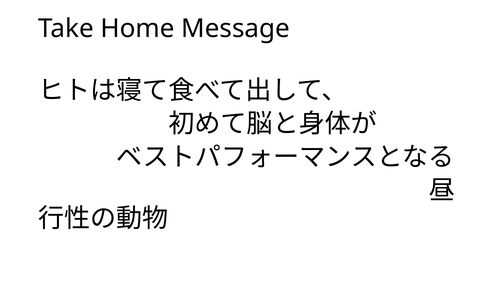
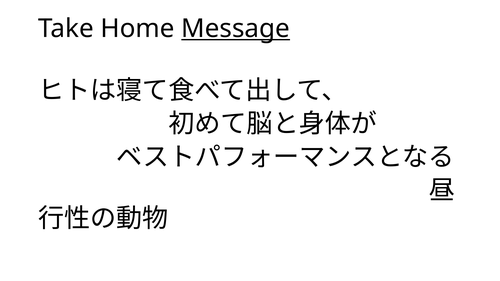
Message underline: none -> present (236, 28)
